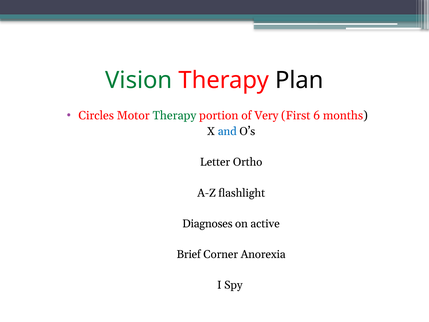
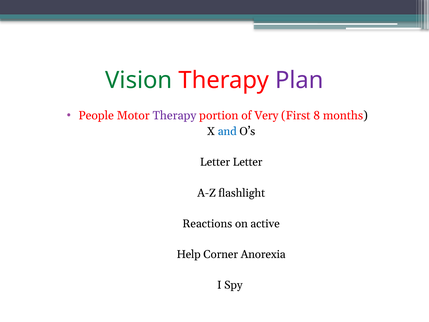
Plan colour: black -> purple (299, 80)
Circles: Circles -> People (96, 116)
Therapy colour: green -> purple (174, 116)
6: 6 -> 8 (317, 116)
Letter Ortho: Ortho -> Letter (248, 162)
Diagnoses: Diagnoses -> Reactions (207, 224)
Brief: Brief -> Help (189, 254)
